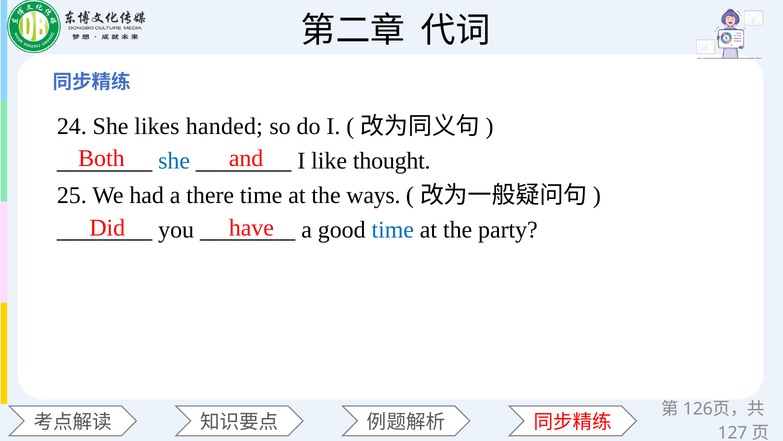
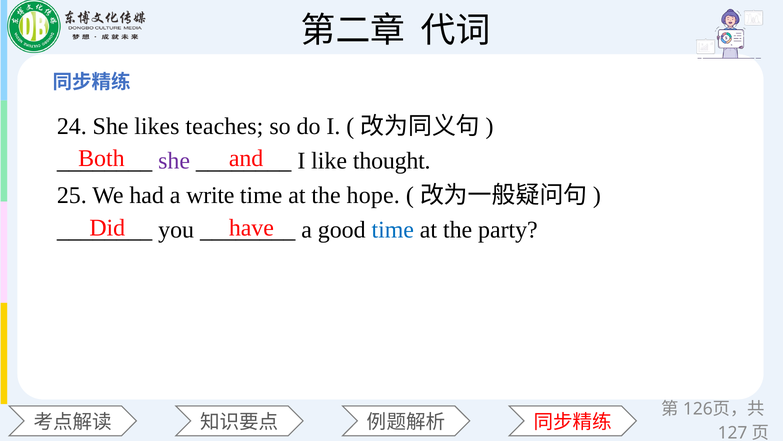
handed: handed -> teaches (224, 126)
she colour: blue -> purple (174, 161)
there: there -> write (210, 195)
ways: ways -> hope (373, 195)
